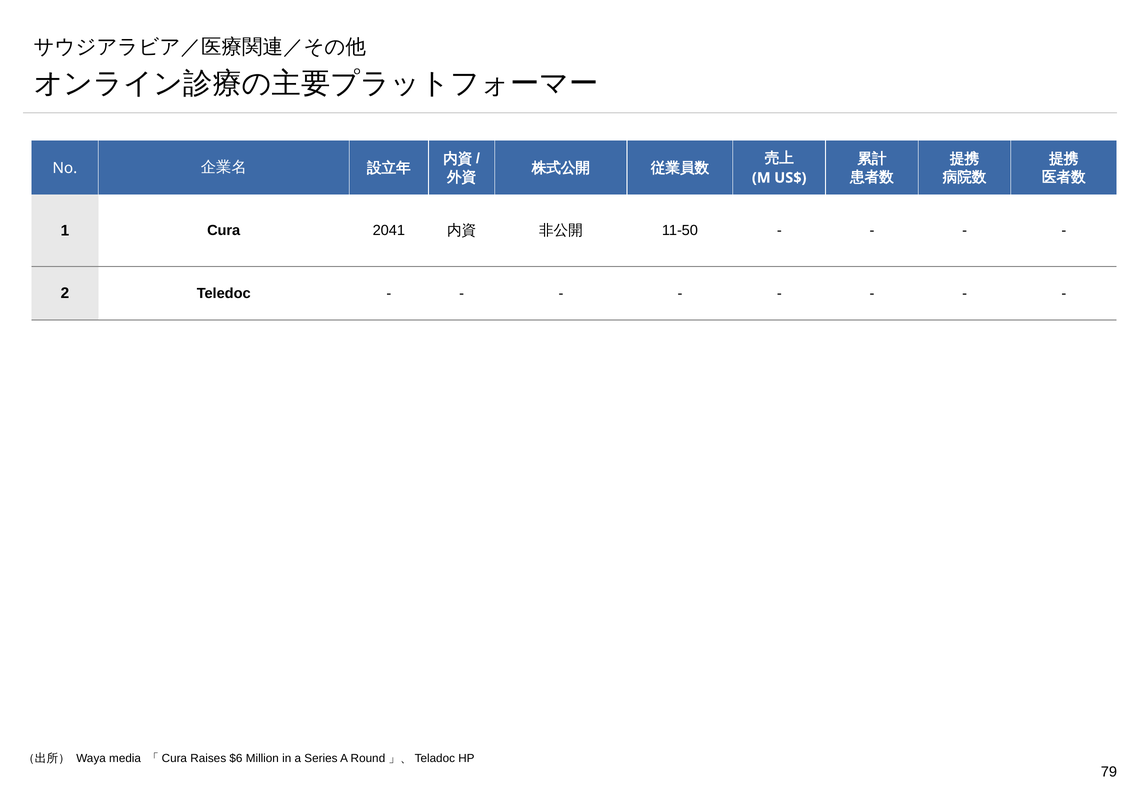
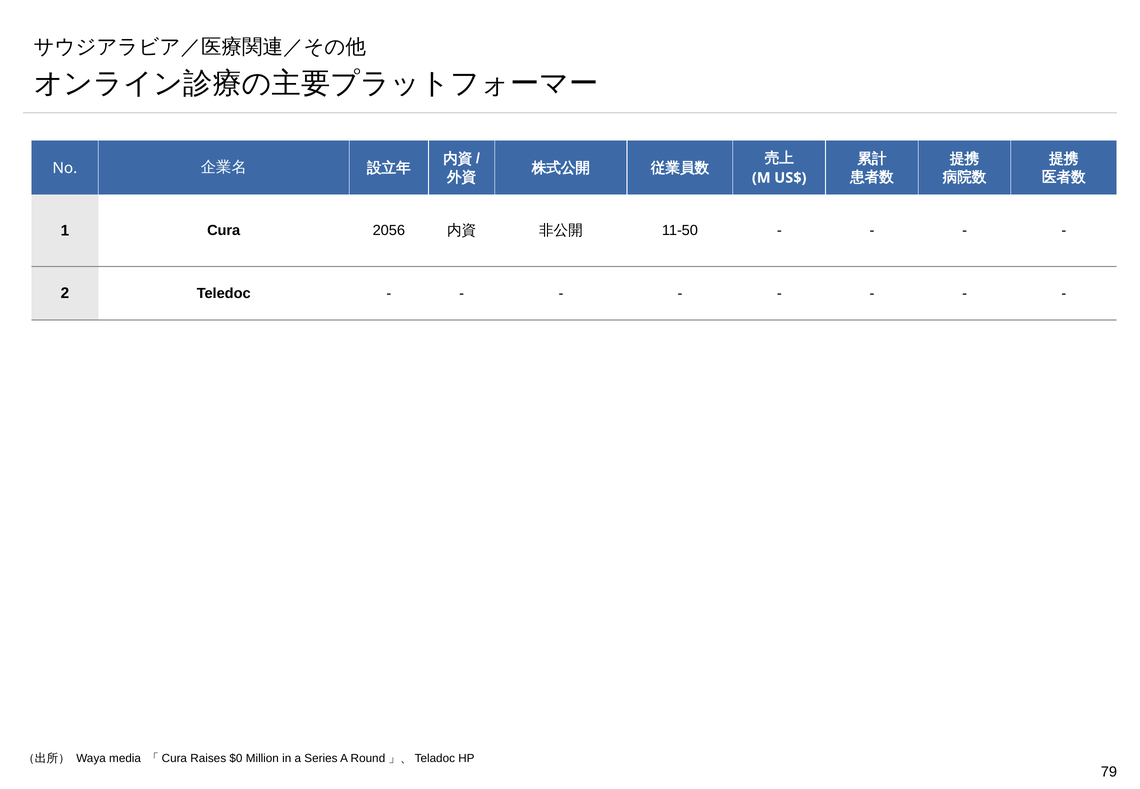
2041: 2041 -> 2056 (389, 231)
$6: $6 -> $0 (236, 759)
